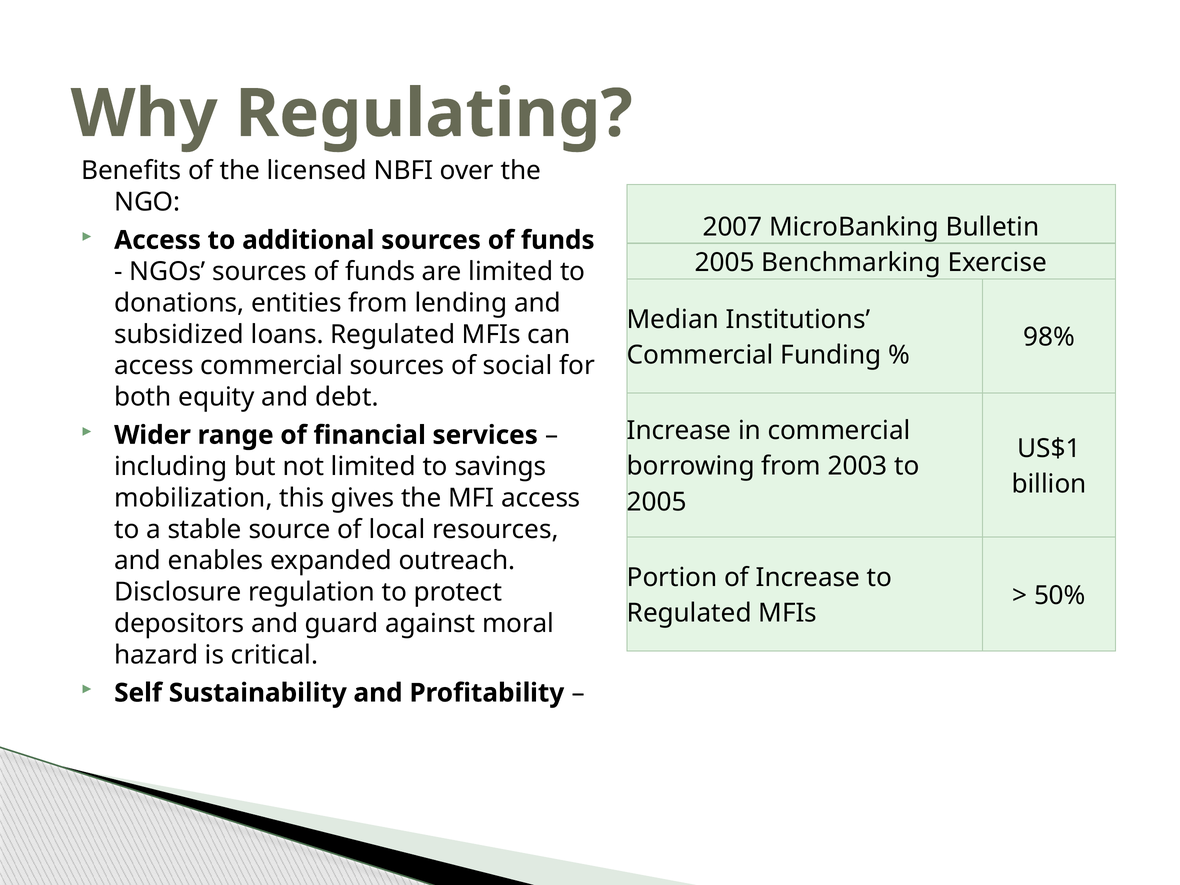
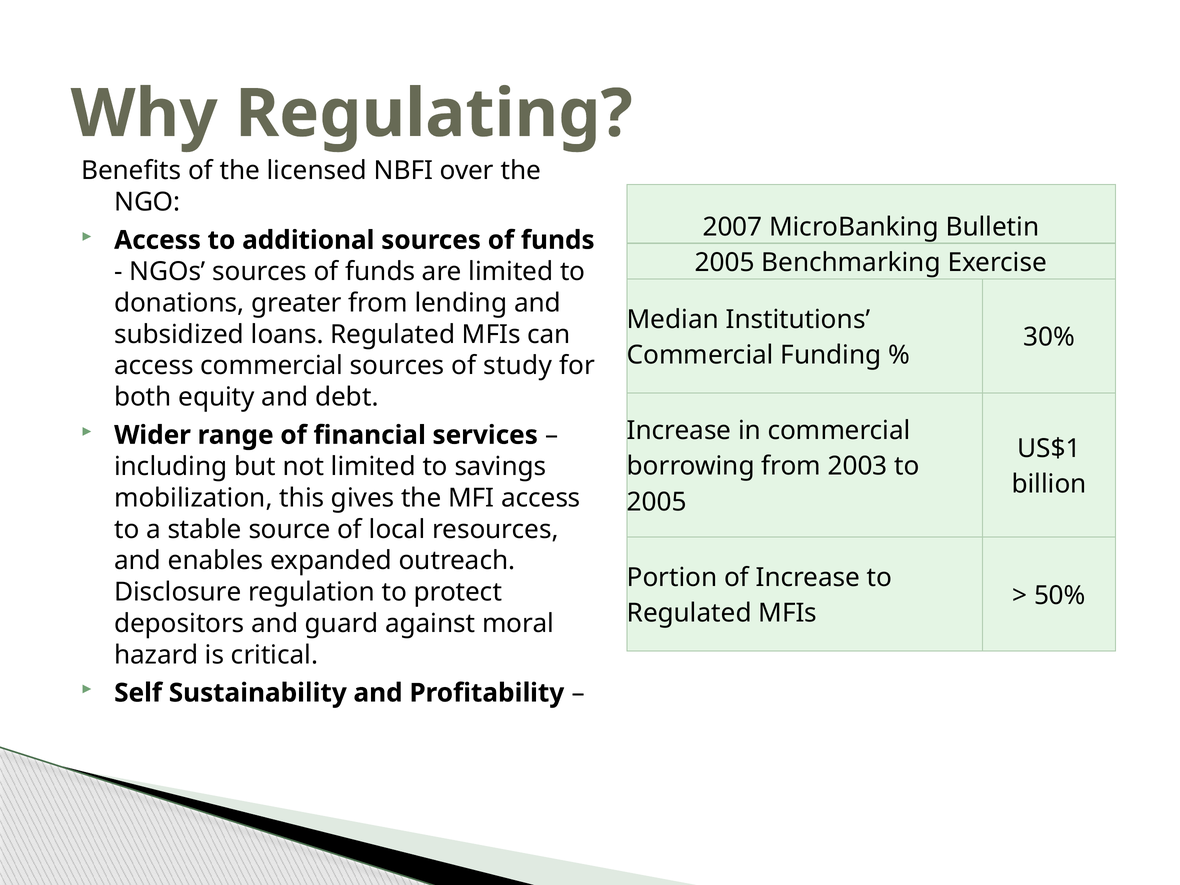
entities: entities -> greater (296, 303)
98%: 98% -> 30% (1049, 337)
social: social -> study (518, 366)
